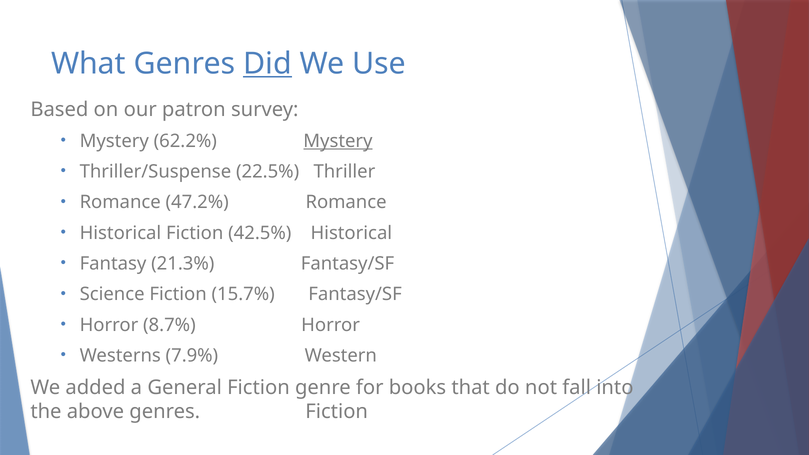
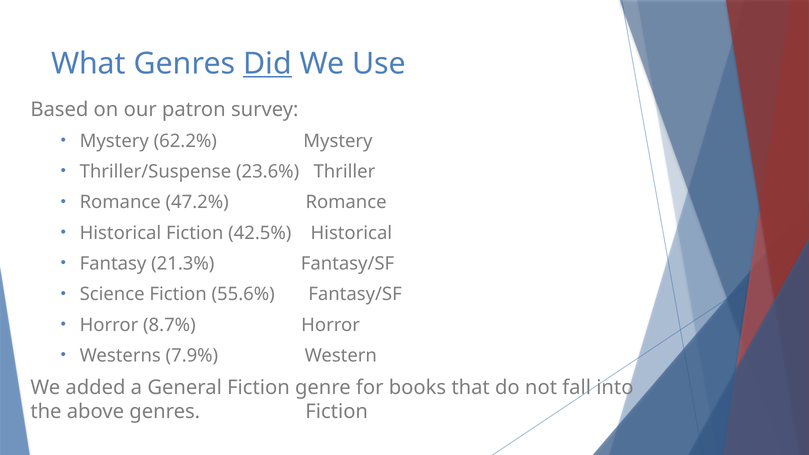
Mystery underline: present -> none (338, 141)
22.5%: 22.5% -> 23.6% (268, 172)
15.7%: 15.7% -> 55.6% (243, 294)
